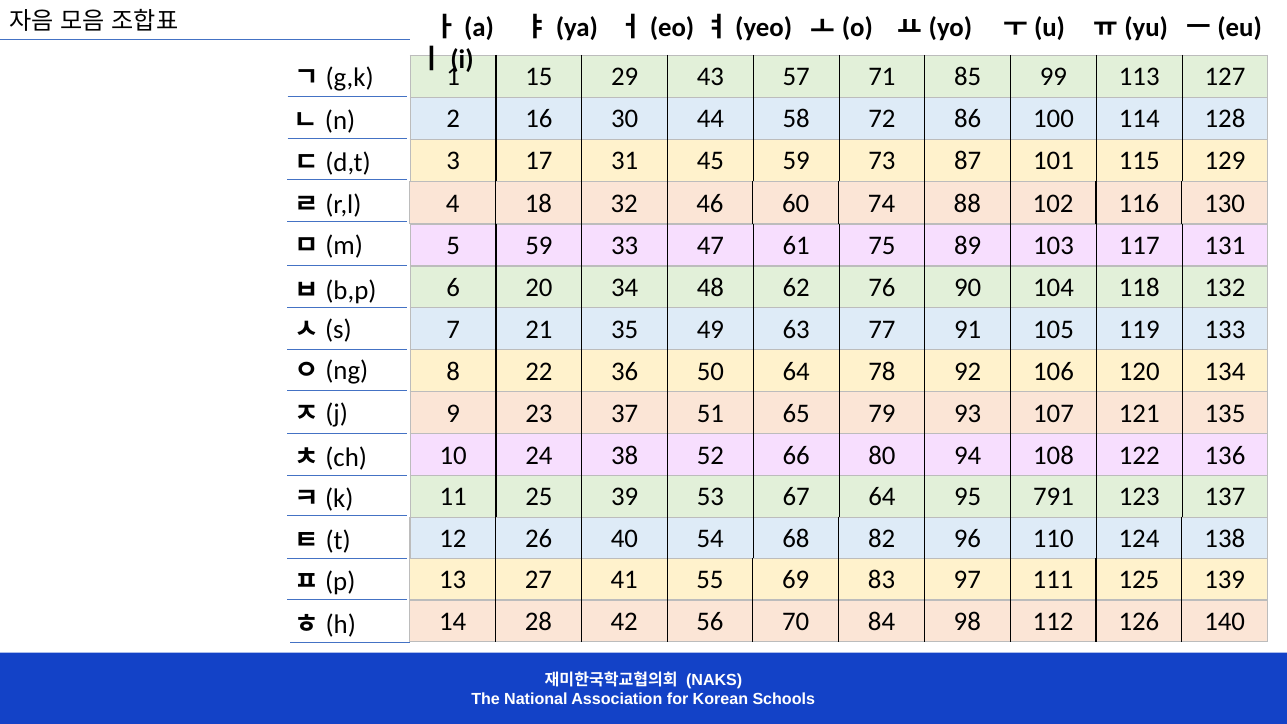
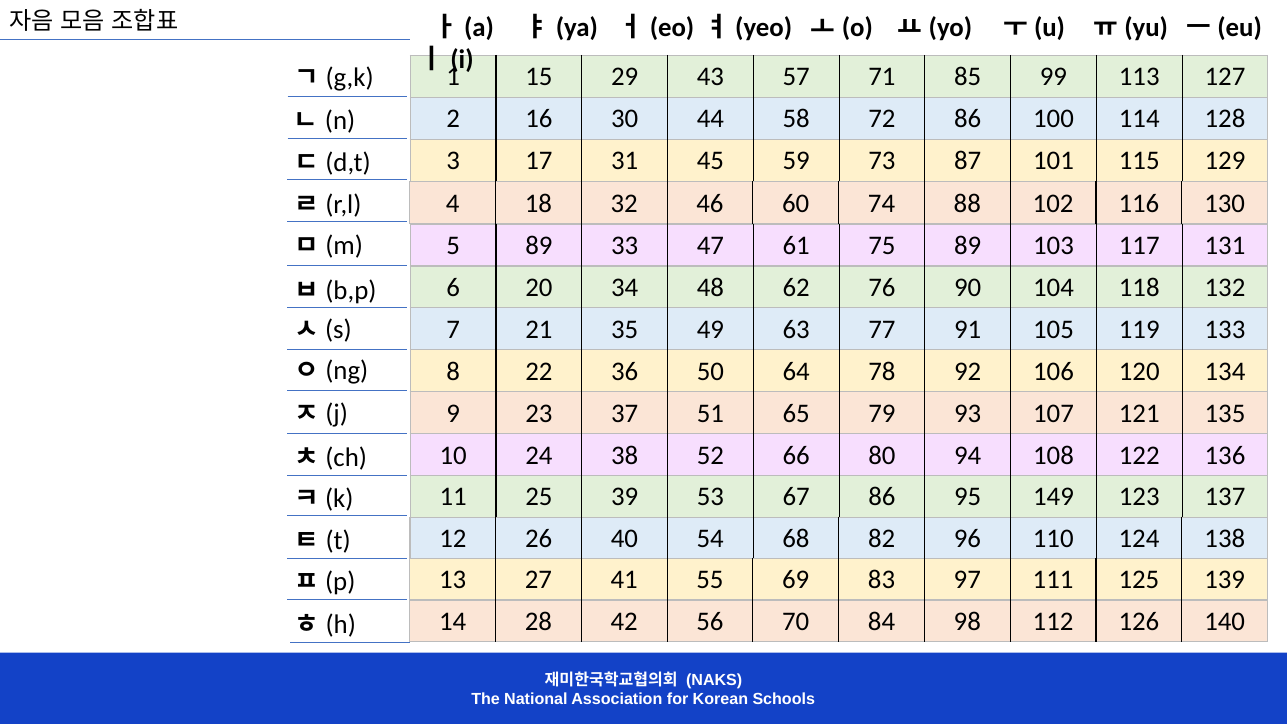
5 59: 59 -> 89 (539, 246)
67 64: 64 -> 86 (882, 497)
791: 791 -> 149 (1054, 497)
